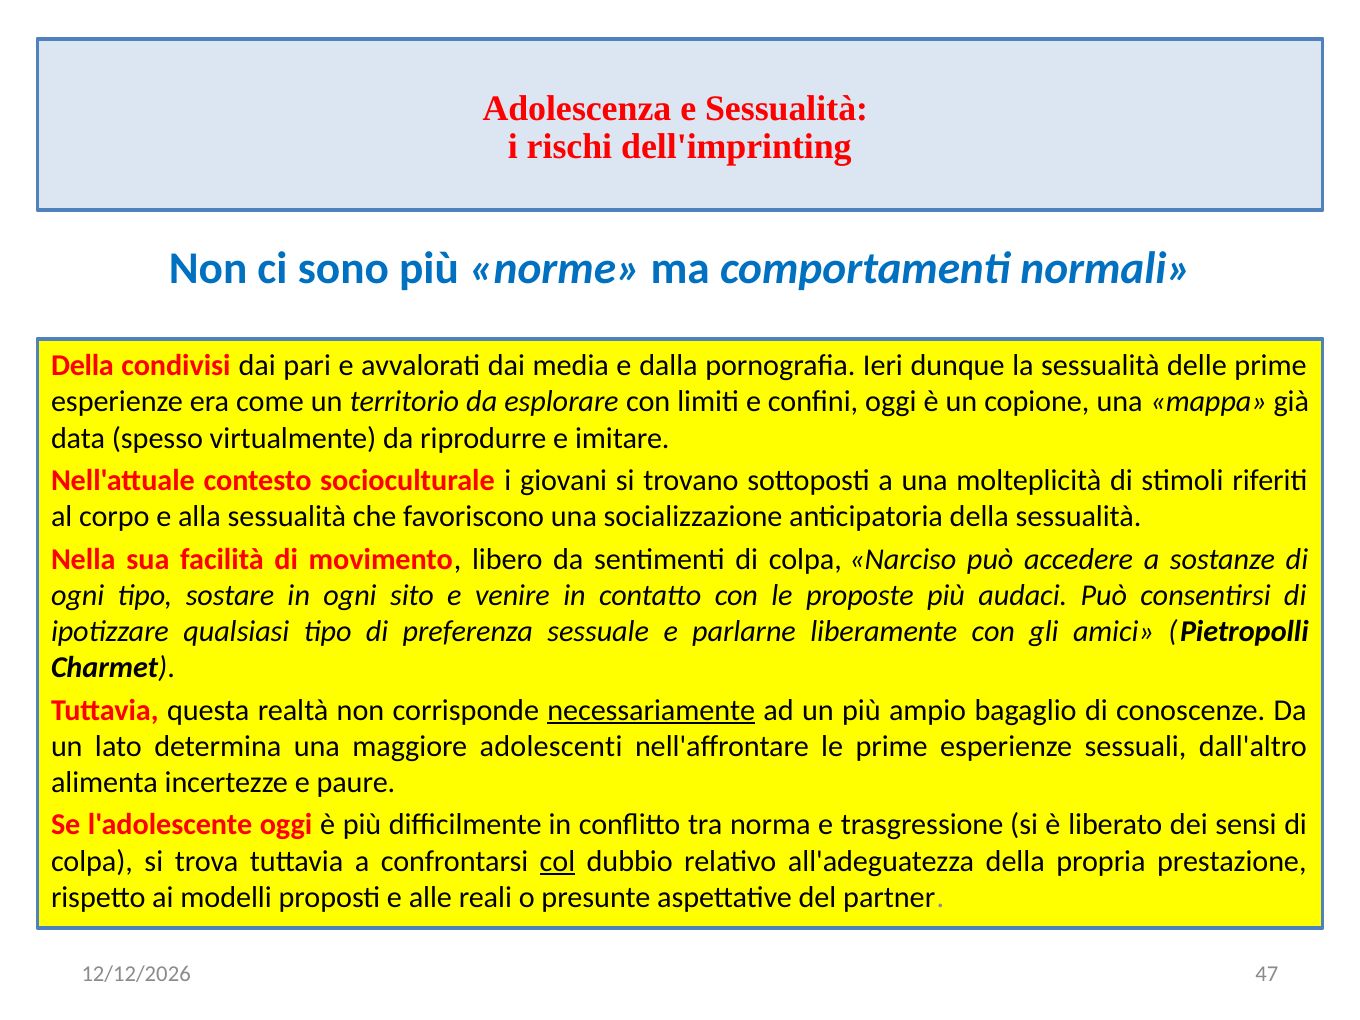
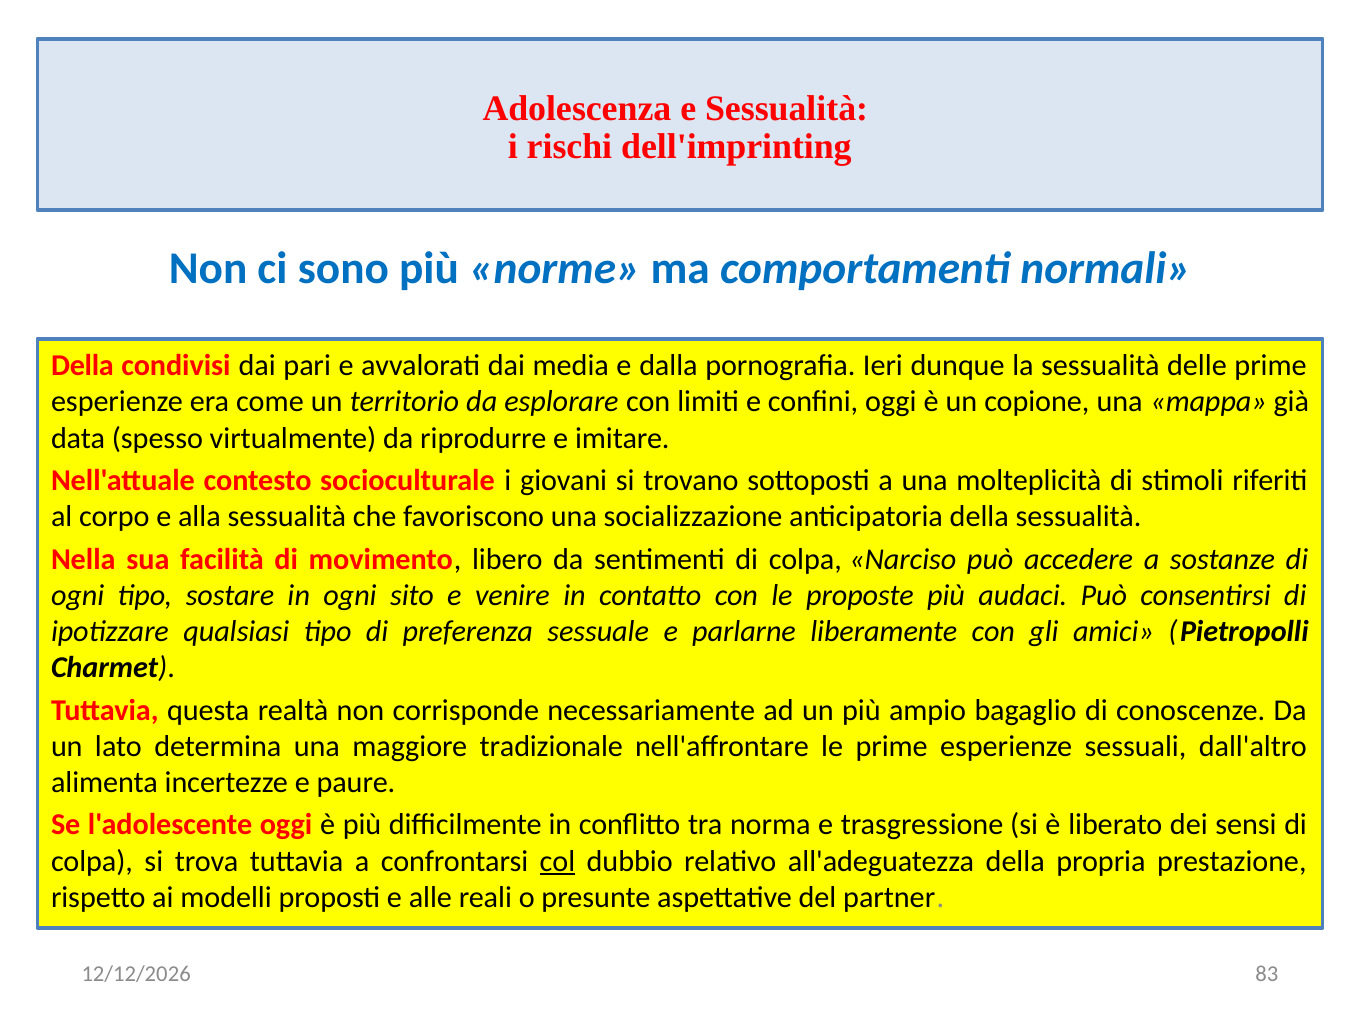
necessariamente underline: present -> none (651, 710)
adolescenti: adolescenti -> tradizionale (551, 746)
47: 47 -> 83 (1267, 974)
